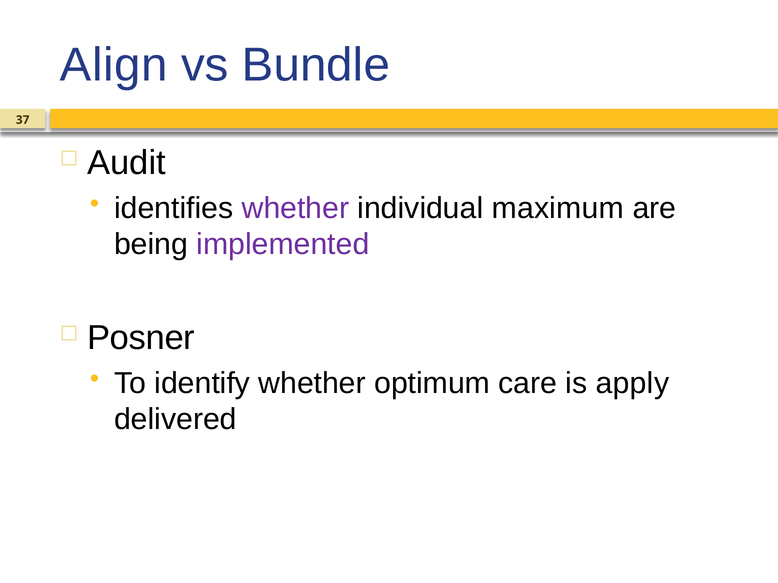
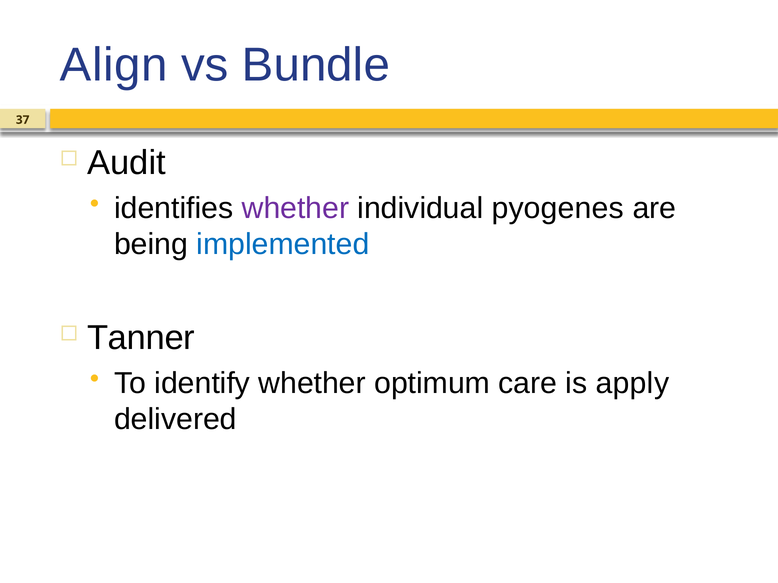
maximum: maximum -> pyogenes (558, 208)
implemented colour: purple -> blue (283, 245)
Posner: Posner -> Tanner (141, 338)
